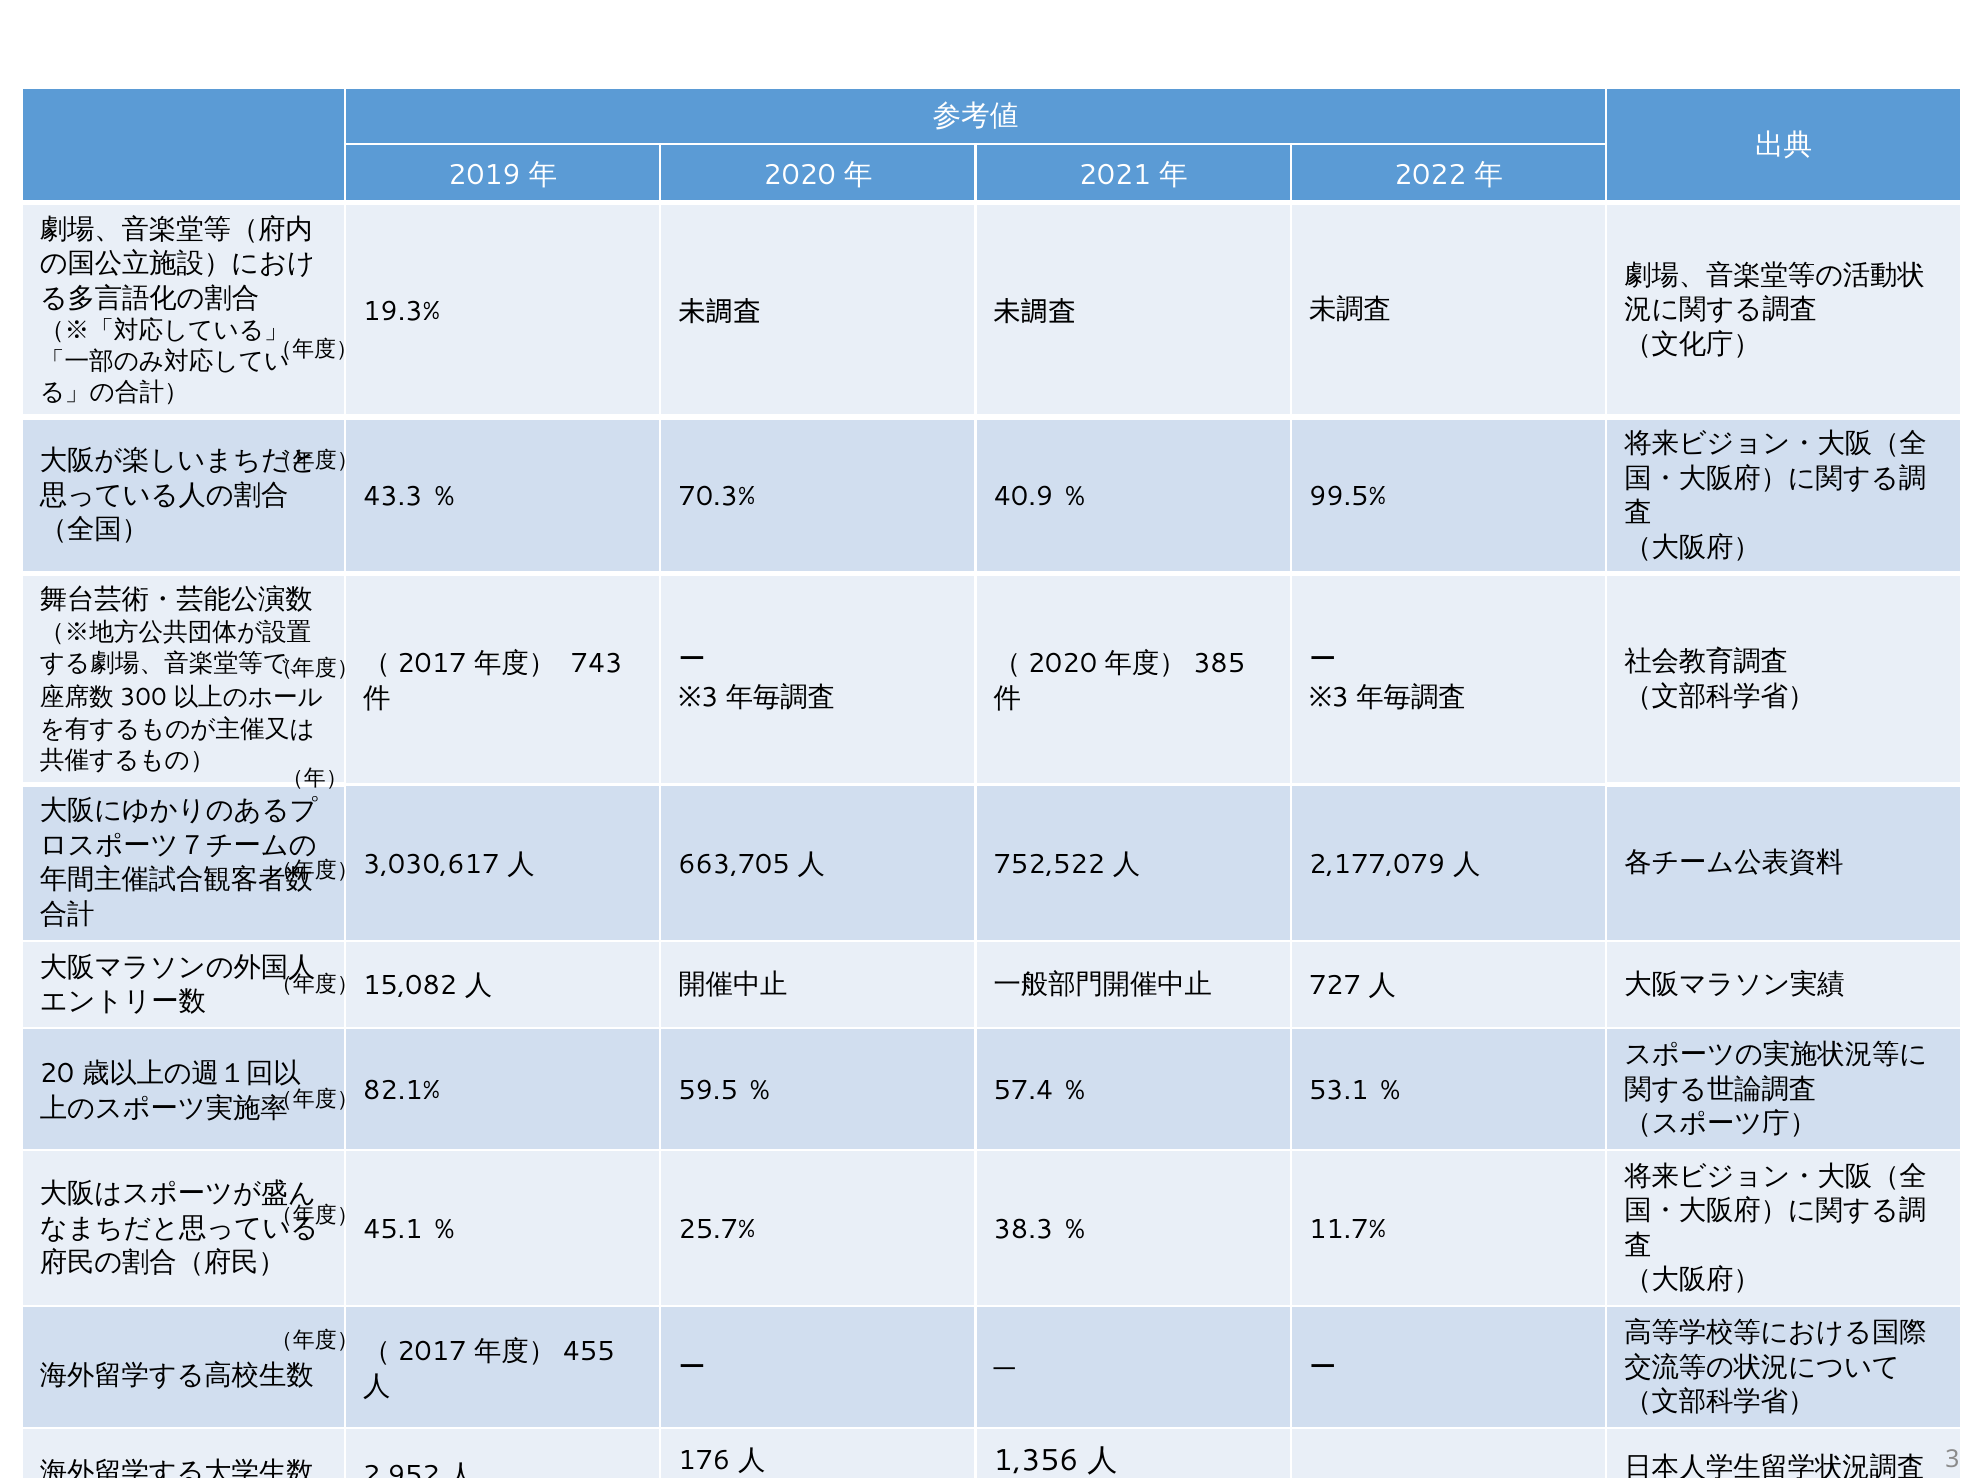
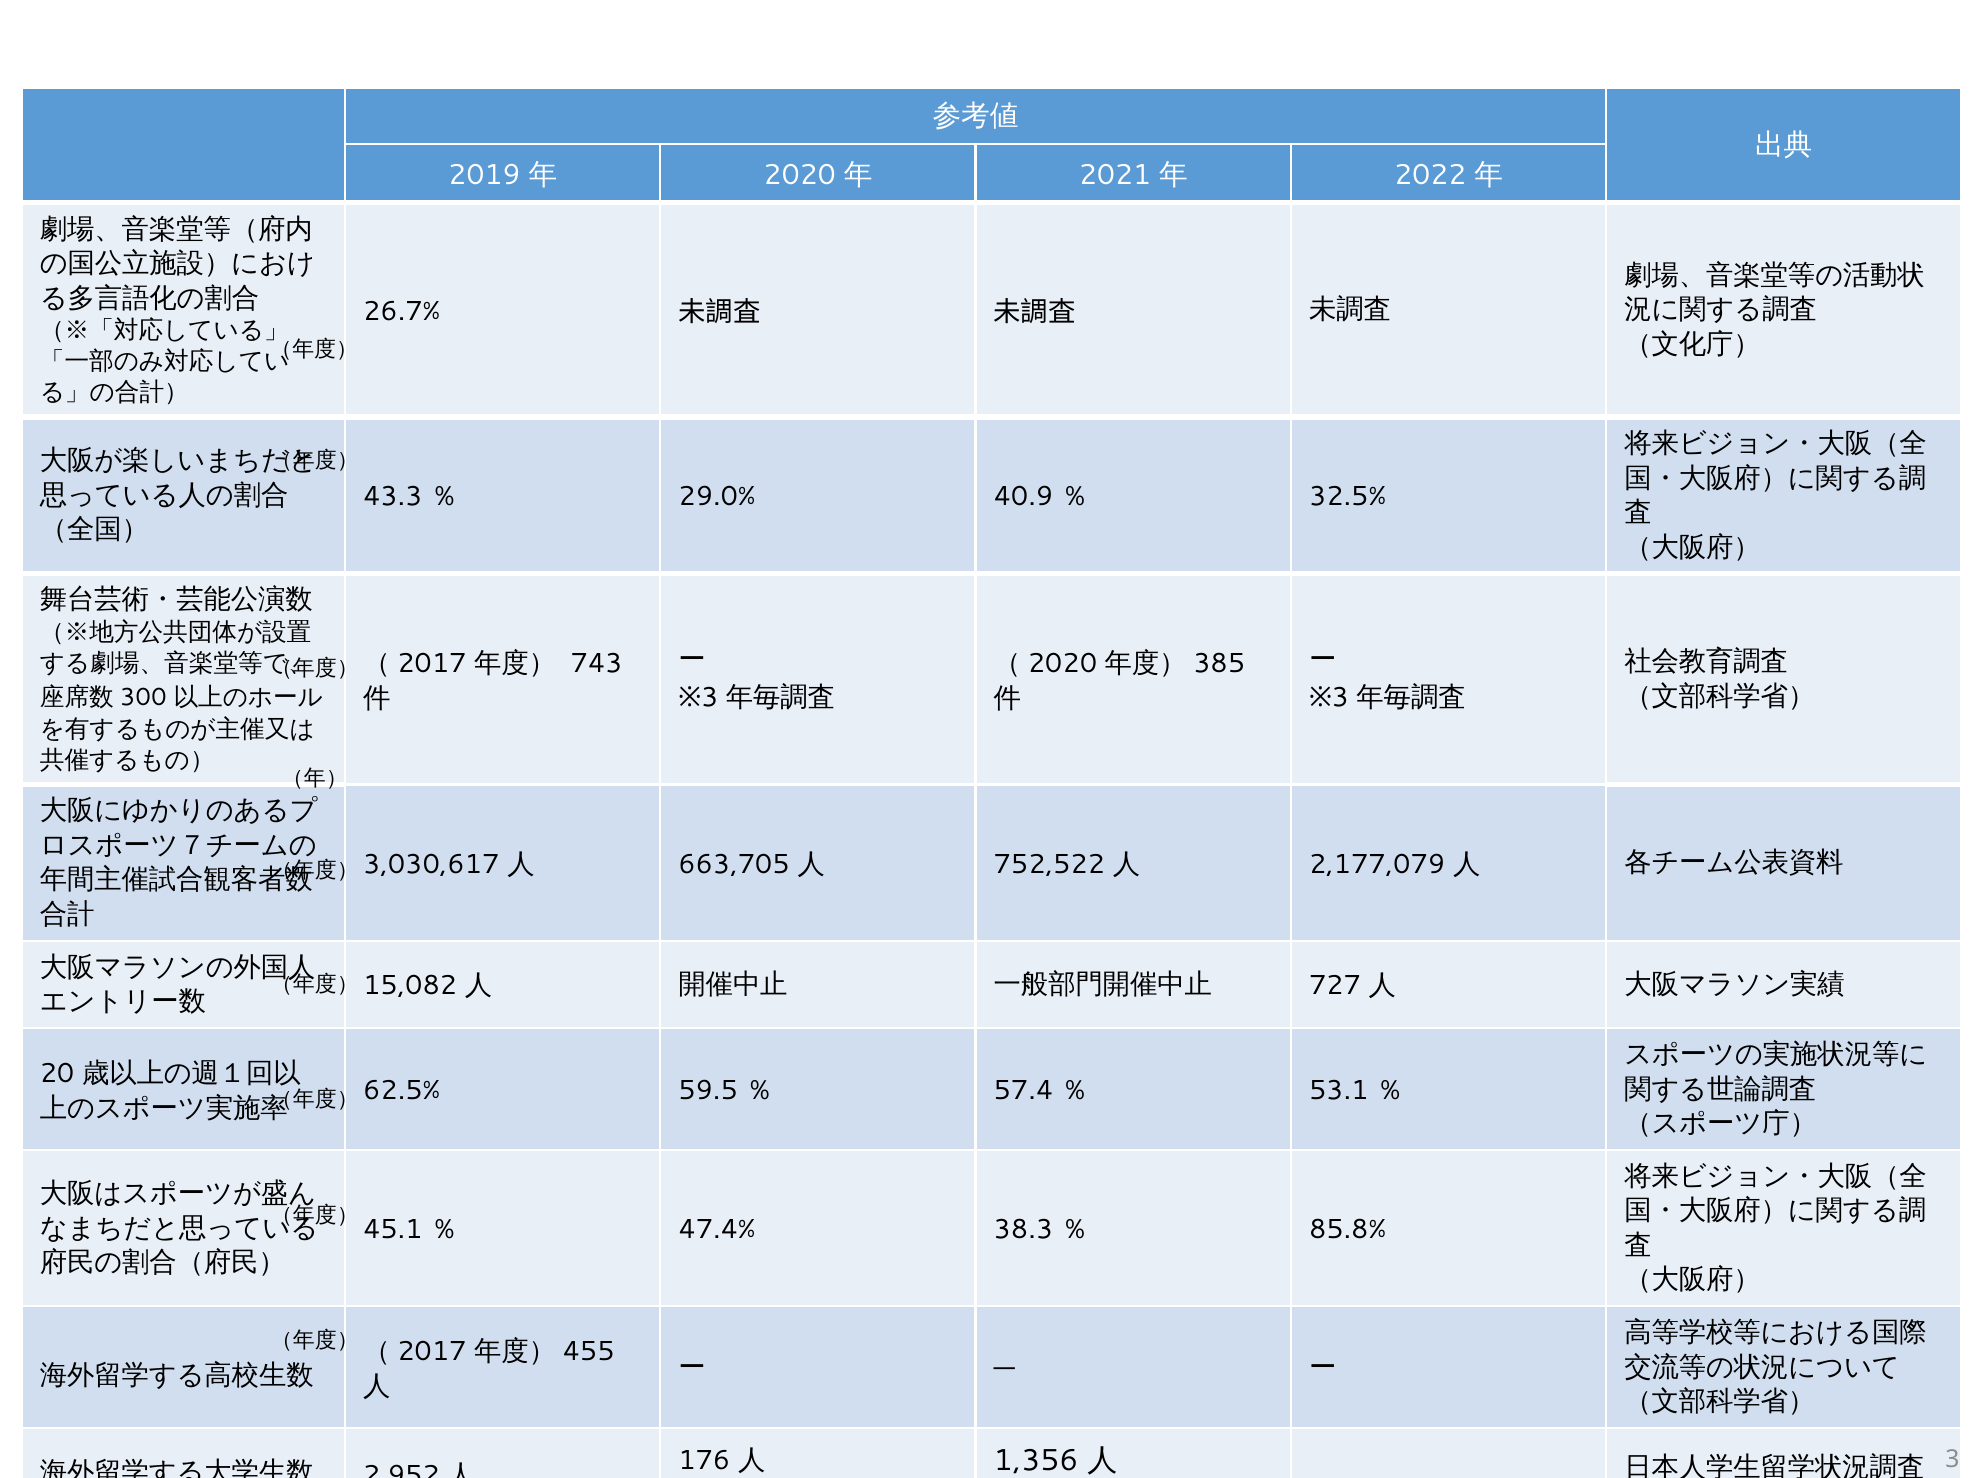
19.3%: 19.3% -> 26.7% (402, 311)
70.3%: 70.3% -> 29.0% (717, 497)
99.5%: 99.5% -> 32.5% (1348, 497)
82.1%: 82.1% -> 62.5% (402, 1091)
25.7%: 25.7% -> 47.4% (717, 1230)
11.7%: 11.7% -> 85.8% (1348, 1230)
